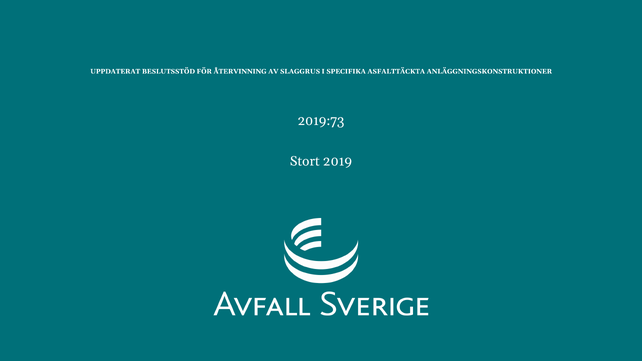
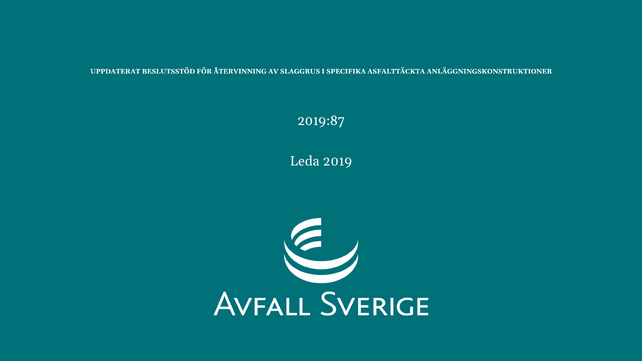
2019:73: 2019:73 -> 2019:87 (321, 121)
Stort: Stort -> Leda (305, 161)
